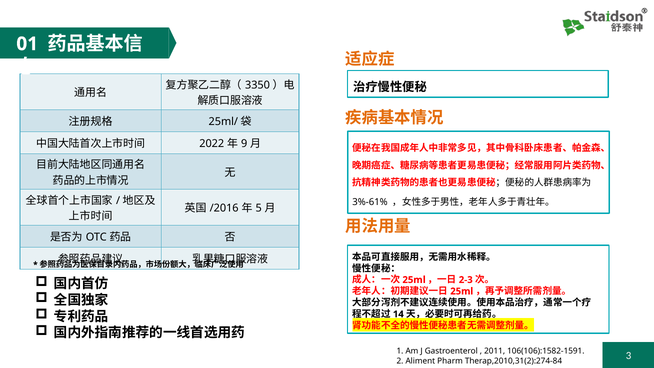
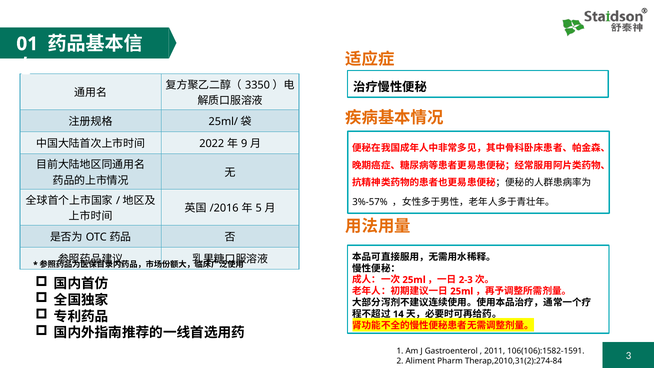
3%-61%: 3%-61% -> 3%-57% (370, 202)
